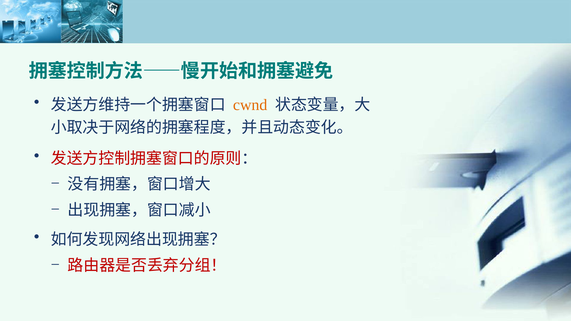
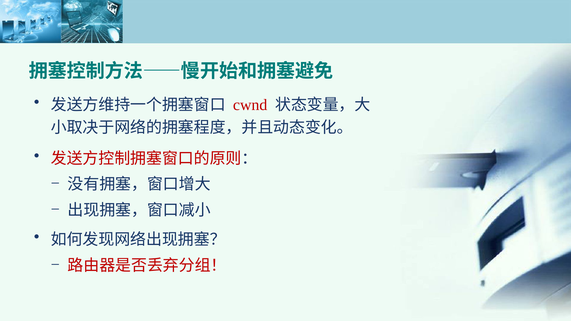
cwnd colour: orange -> red (250, 105)
